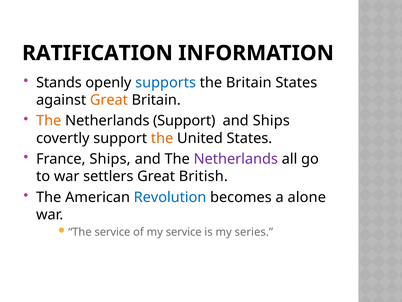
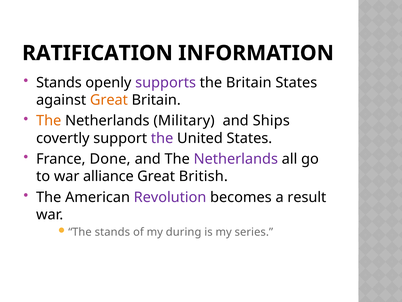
supports colour: blue -> purple (166, 82)
Netherlands Support: Support -> Military (184, 121)
the colour: orange -> purple (162, 138)
France Ships: Ships -> Done (110, 159)
settlers: settlers -> alliance (108, 176)
Revolution colour: blue -> purple (170, 197)
alone: alone -> result (307, 197)
The service: service -> stands (112, 232)
my service: service -> during (184, 232)
